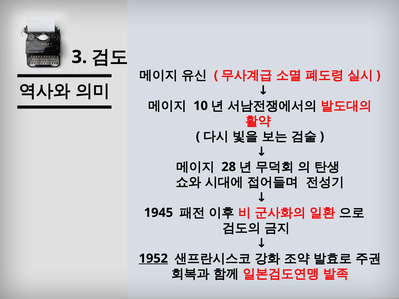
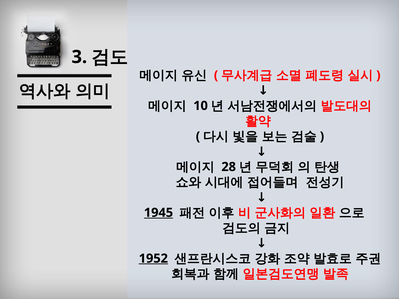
1945 underline: none -> present (158, 213)
